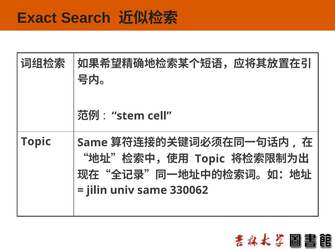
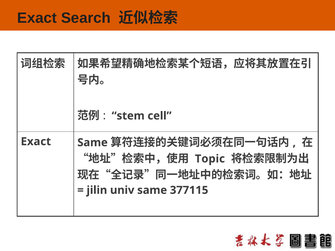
Topic: Topic -> Exact (36, 142)
330062: 330062 -> 377115 (189, 190)
